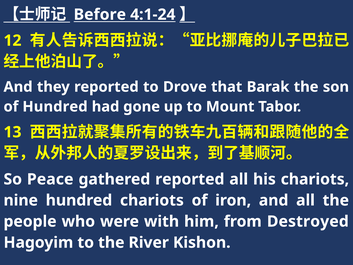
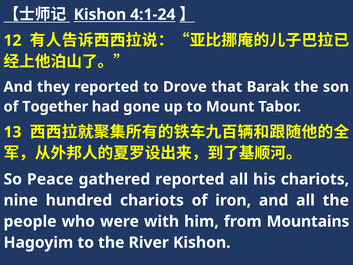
Before: Before -> Kishon (100, 15)
of Hundred: Hundred -> Together (55, 107)
Destroyed: Destroyed -> Mountains (308, 221)
